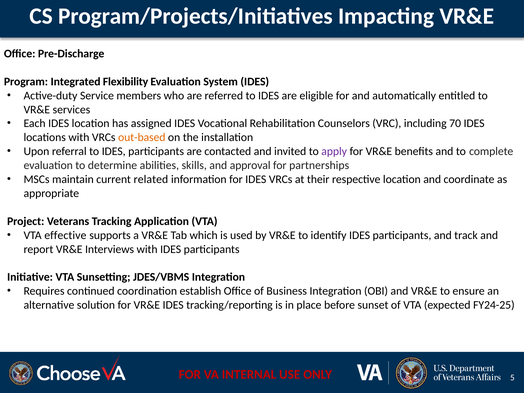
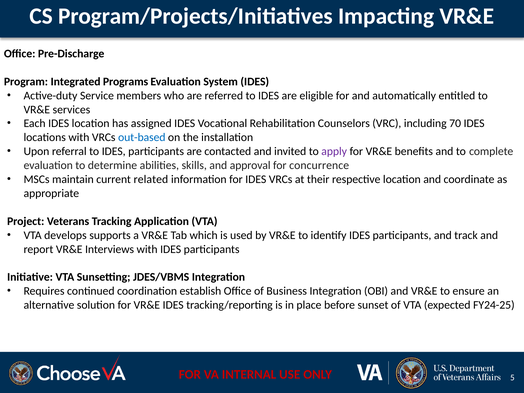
Flexibility: Flexibility -> Programs (126, 82)
out-based colour: orange -> blue (142, 137)
partnerships: partnerships -> concurrence (319, 165)
effective: effective -> develops (65, 235)
